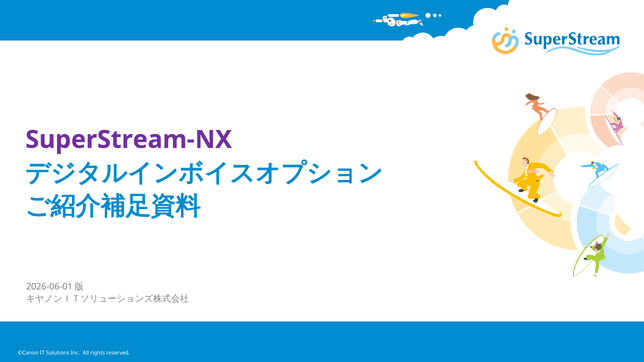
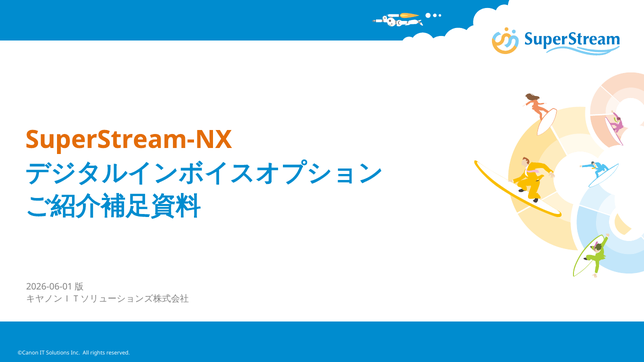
SuperStream-NX colour: purple -> orange (129, 140)
